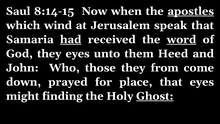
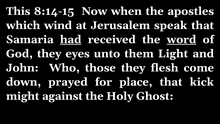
Saul: Saul -> This (18, 11)
apostles underline: present -> none (191, 11)
Heed: Heed -> Light (173, 54)
from: from -> flesh (164, 68)
that eyes: eyes -> kick (202, 82)
finding: finding -> against (62, 96)
Ghost underline: present -> none (155, 96)
